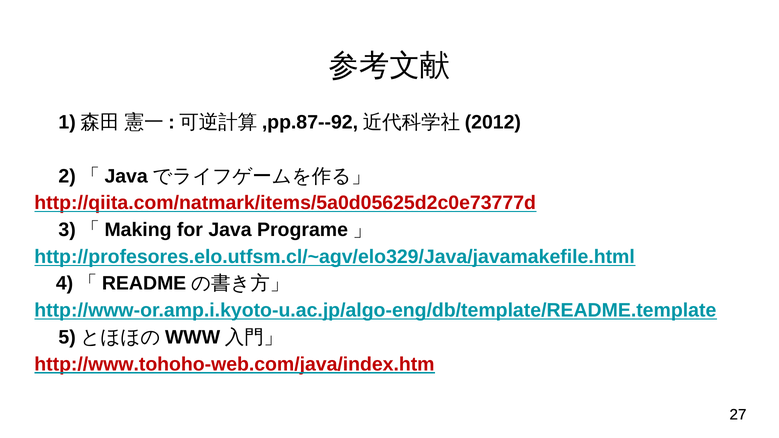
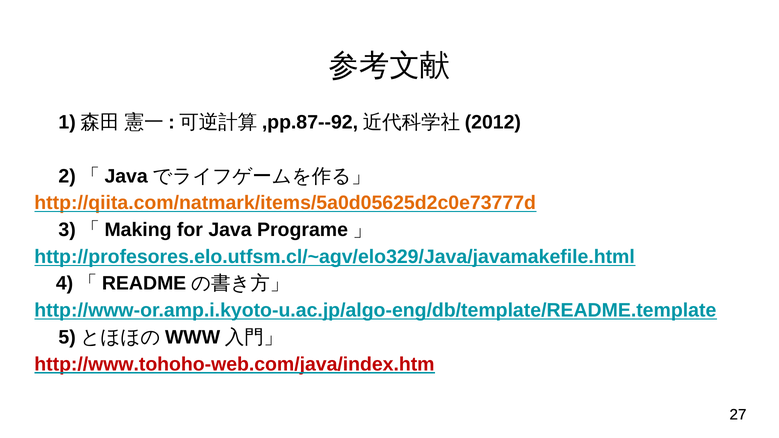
http://qiita.com/natmark/items/5a0d05625d2c0e73777d colour: red -> orange (285, 203)
